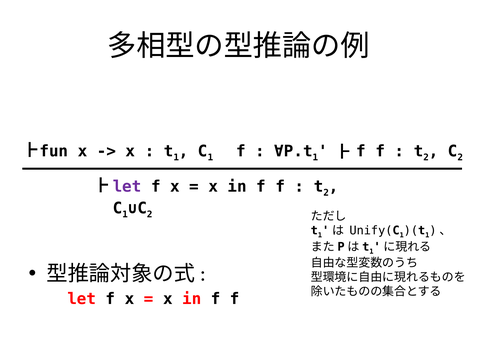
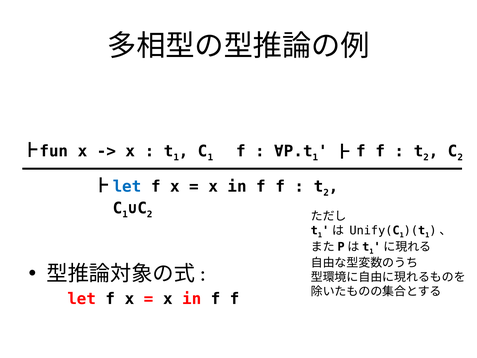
let colour: purple -> blue (127, 186)
